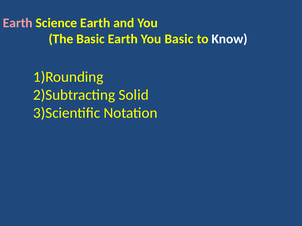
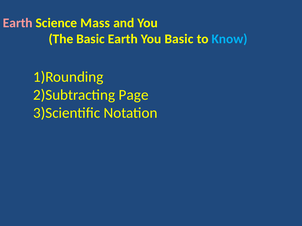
Science Earth: Earth -> Mass (95, 23)
Know colour: white -> light blue (230, 39)
Solid: Solid -> Page (134, 95)
